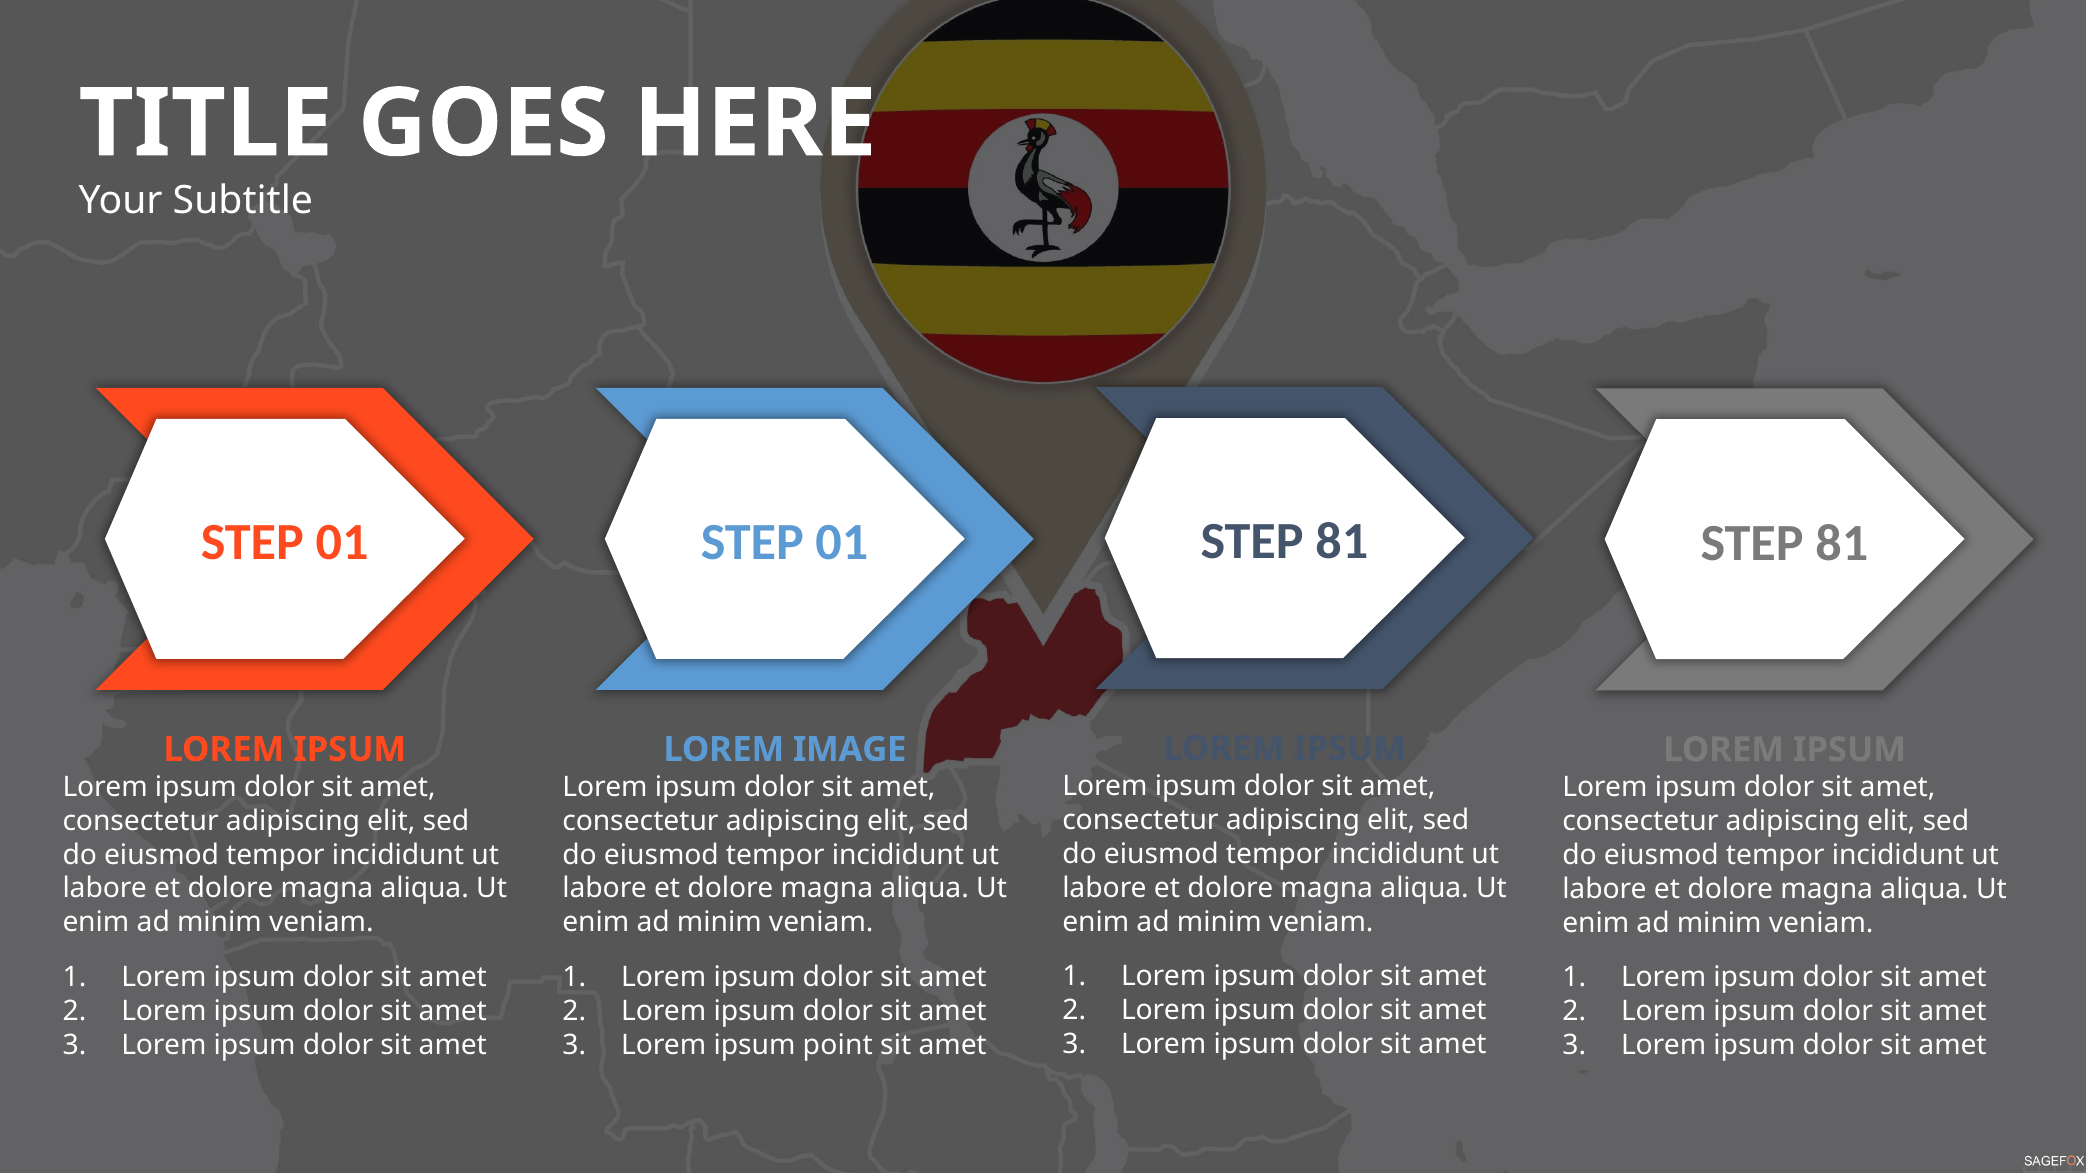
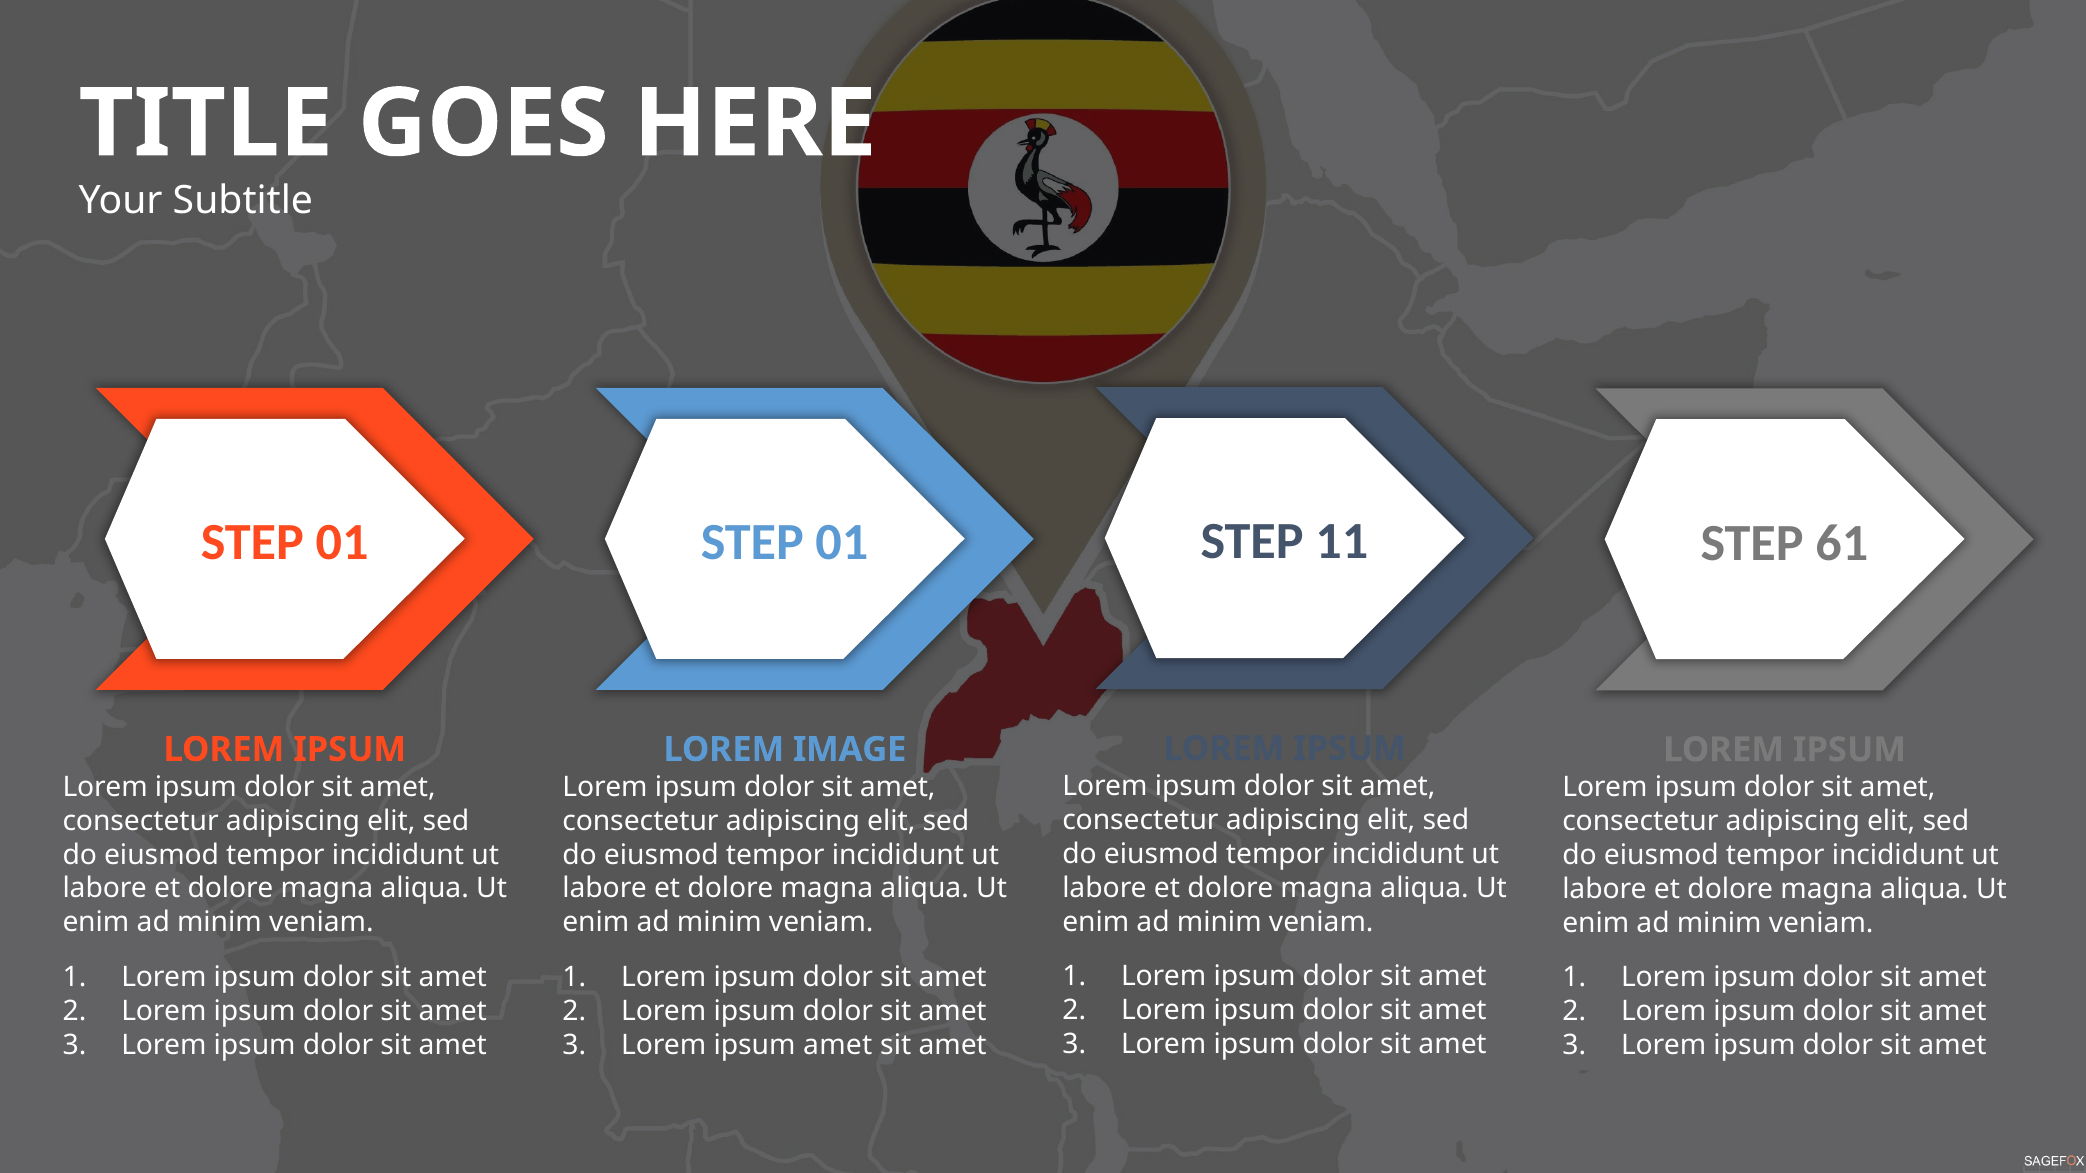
81: 81 -> 11 (1342, 542)
81: 81 -> 61 (1842, 543)
ipsum point: point -> amet (838, 1045)
